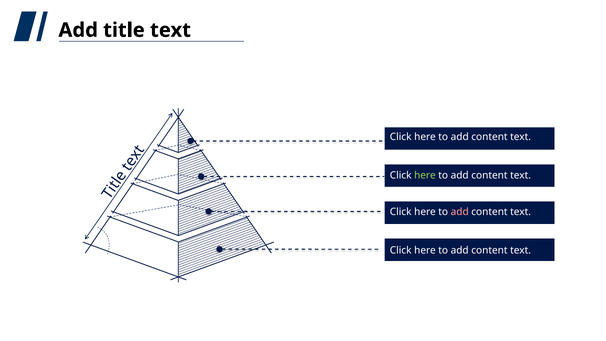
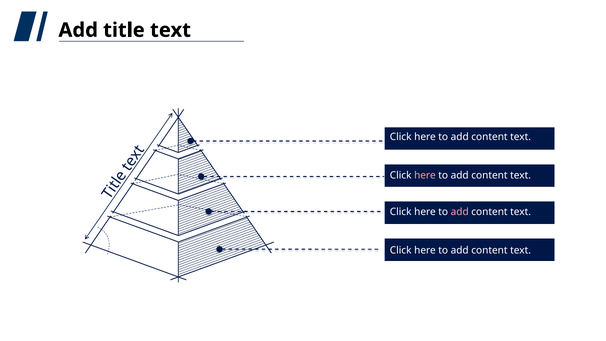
here colour: light green -> pink (425, 175)
